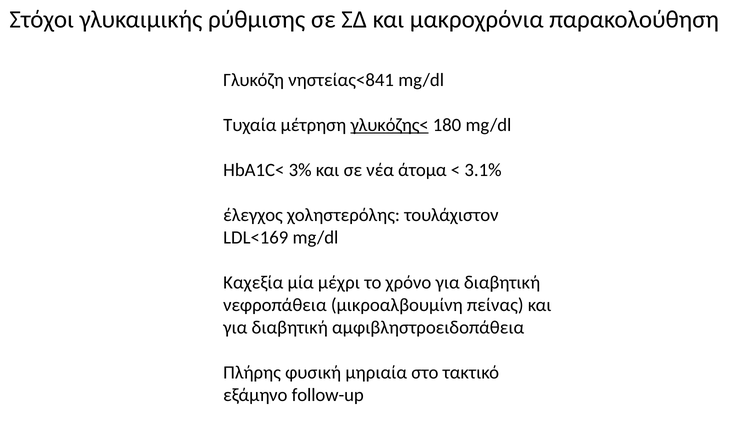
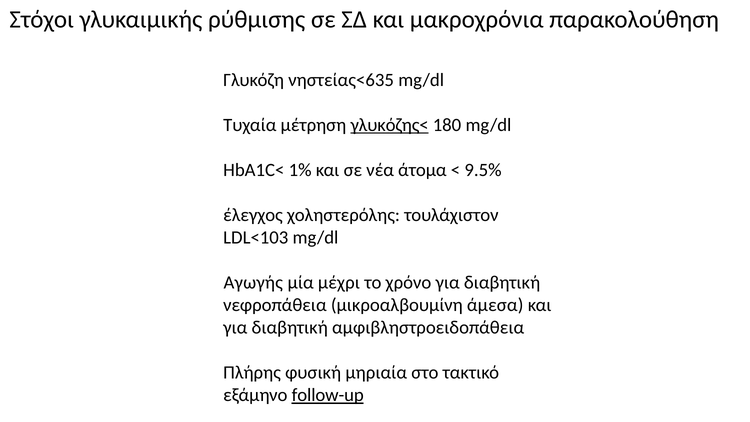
νηστείας<841: νηστείας<841 -> νηστείας<635 (341, 80)
3%: 3% -> 1% (300, 170)
3.1%: 3.1% -> 9.5% (483, 170)
LDL<169: LDL<169 -> LDL<103 (256, 238)
Καχεξία: Καχεξία -> Αγωγής (253, 283)
πείνας: πείνας -> άμεσα (495, 305)
follow-up underline: none -> present (328, 395)
